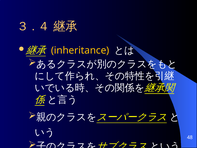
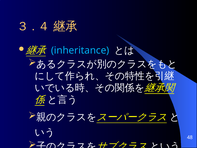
inheritance colour: yellow -> light blue (80, 50)
